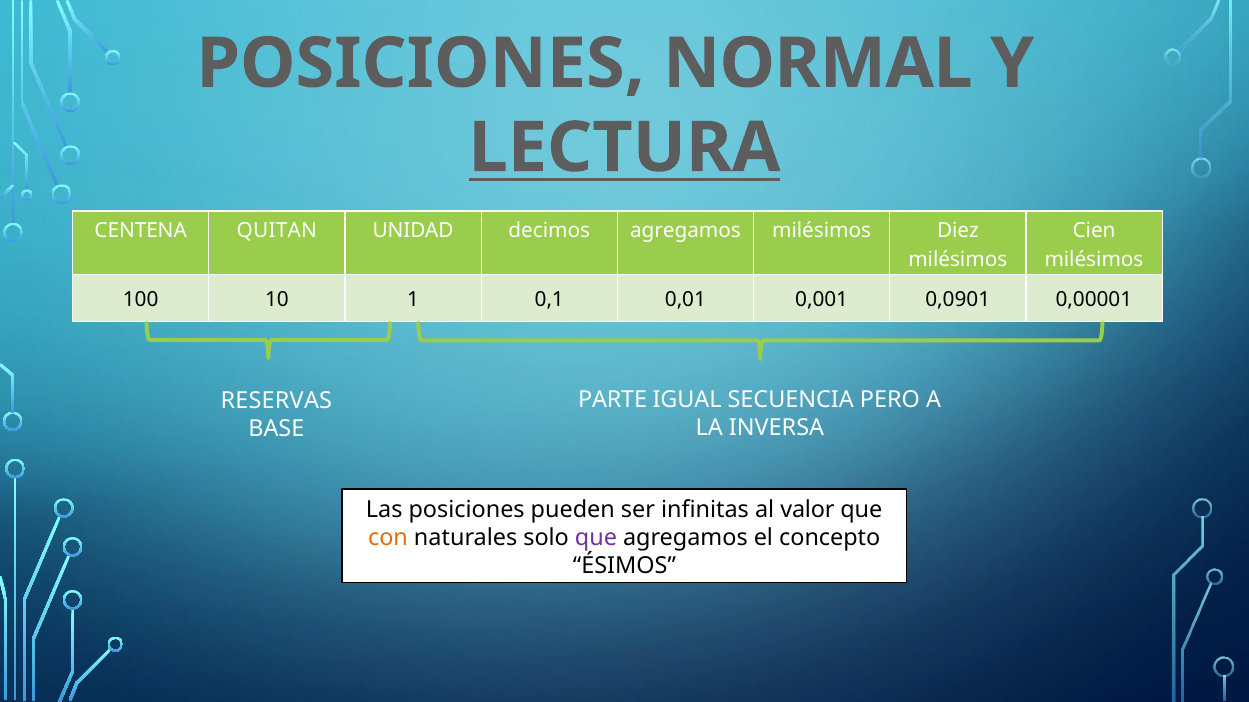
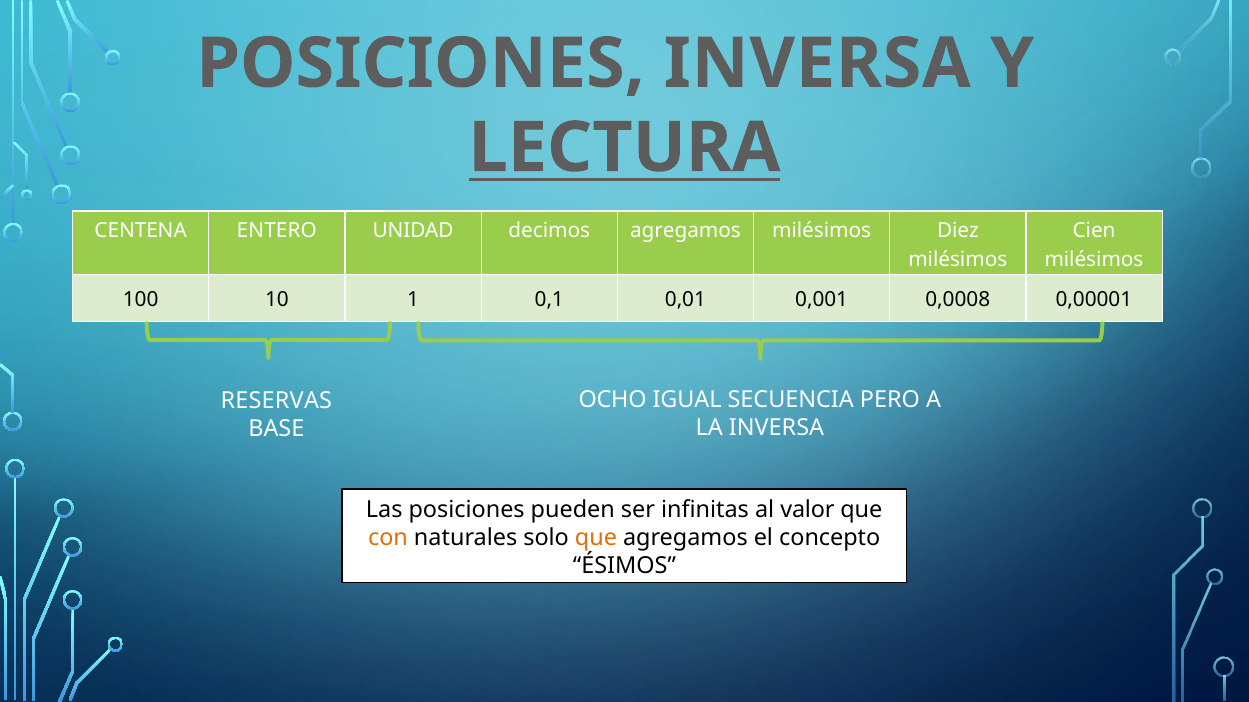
POSICIONES NORMAL: NORMAL -> INVERSA (817, 64)
QUITAN: QUITAN -> ENTERO (277, 231)
0,0901: 0,0901 -> 0,0008 (958, 299)
PARTE: PARTE -> OCHO (613, 400)
que colour: purple -> orange (596, 538)
